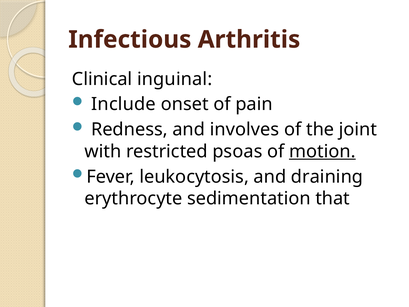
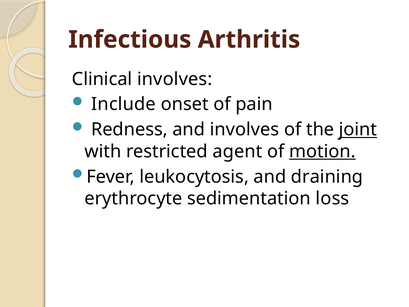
Clinical inguinal: inguinal -> involves (175, 79)
joint underline: none -> present (358, 129)
psoas: psoas -> agent (237, 151)
that: that -> loss (332, 198)
